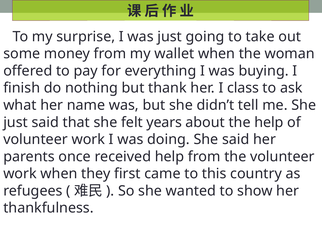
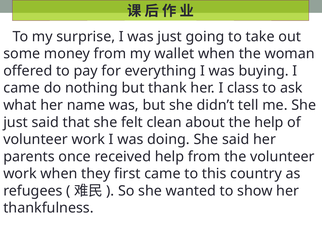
finish: finish -> came (22, 88)
years: years -> clean (164, 123)
